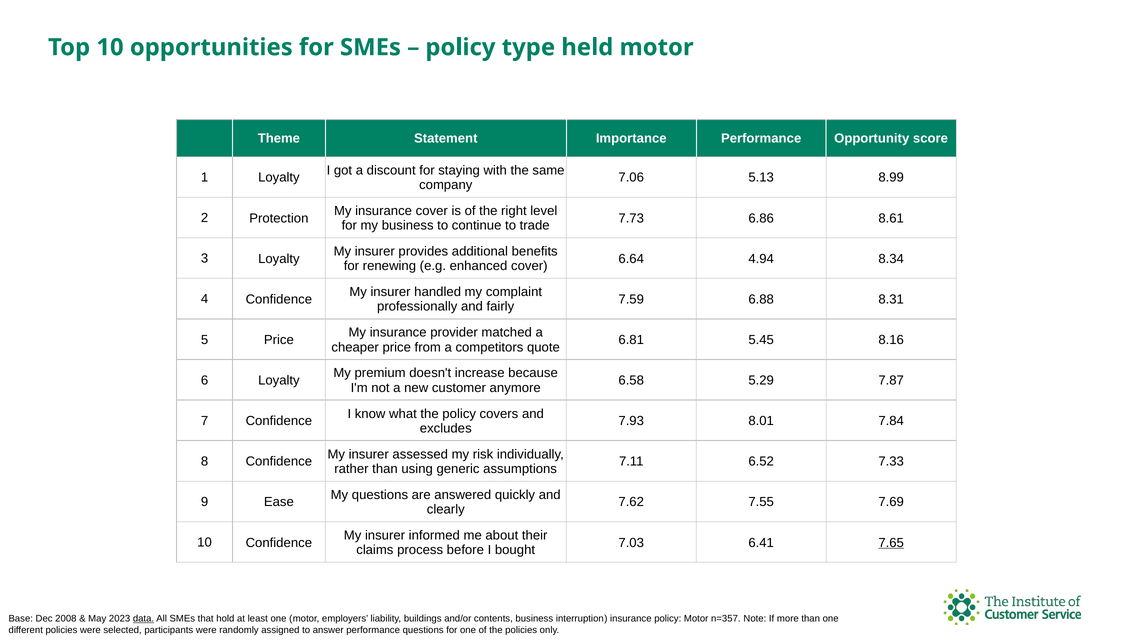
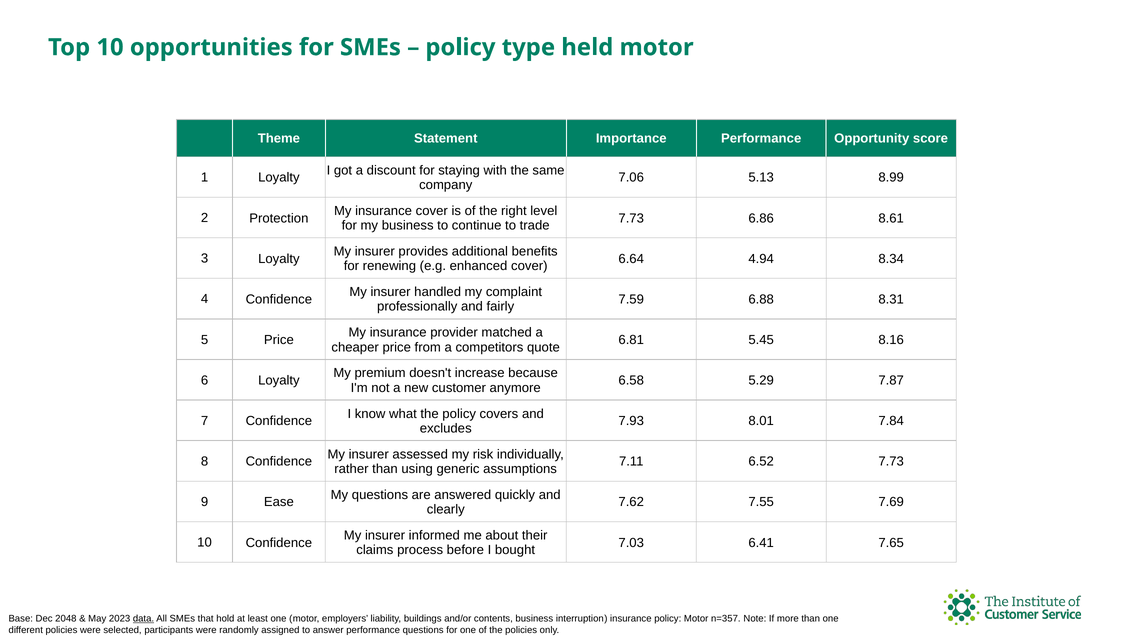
6.52 7.33: 7.33 -> 7.73 (891, 461)
7.65 underline: present -> none (891, 542)
2008: 2008 -> 2048 (66, 618)
